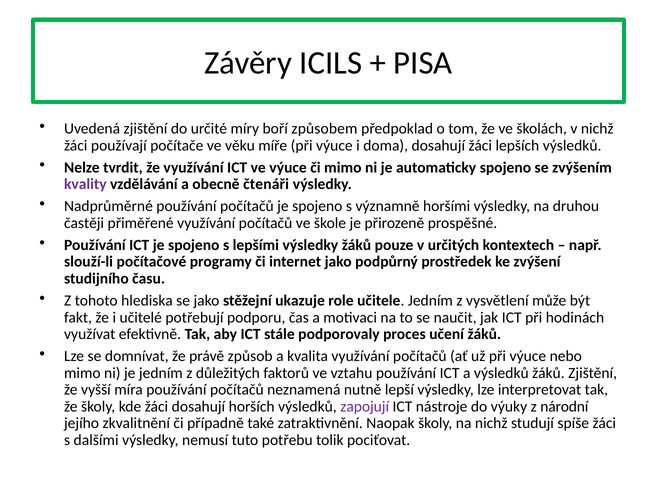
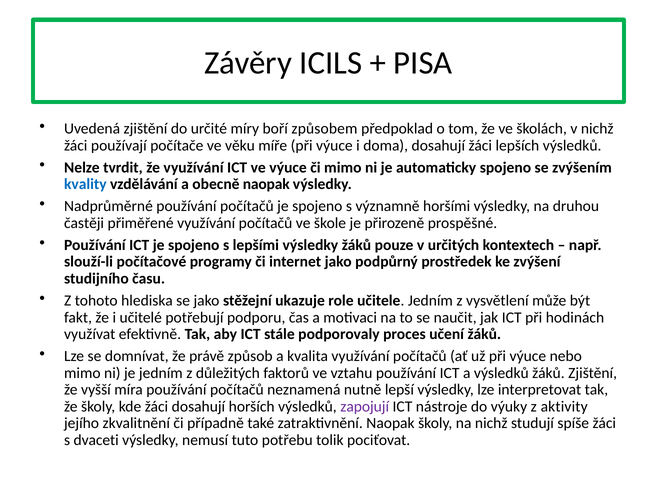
kvality colour: purple -> blue (85, 184)
obecně čtenáři: čtenáři -> naopak (266, 184)
národní: národní -> aktivity (564, 406)
dalšími: dalšími -> dvaceti (96, 440)
